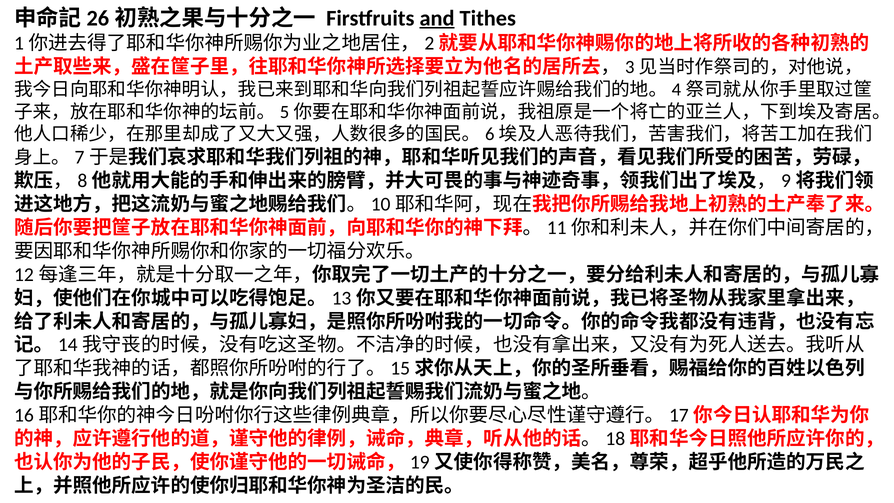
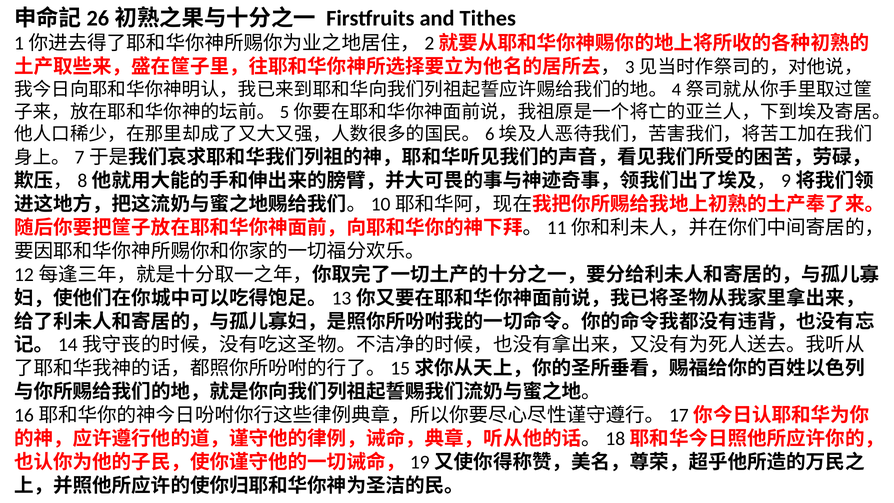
and underline: present -> none (437, 18)
